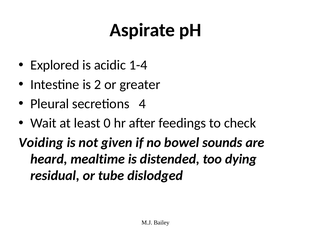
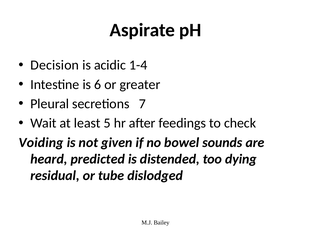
Explored: Explored -> Decision (55, 65)
2: 2 -> 6 (98, 85)
4: 4 -> 7 (142, 104)
0: 0 -> 5 (107, 123)
mealtime: mealtime -> predicted (98, 159)
